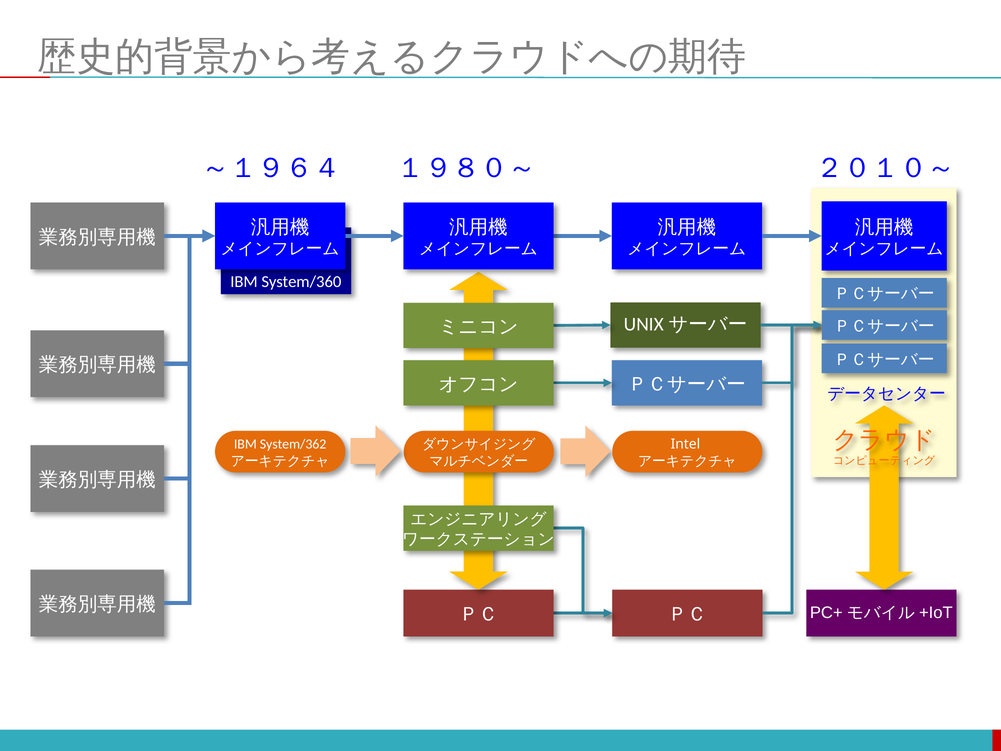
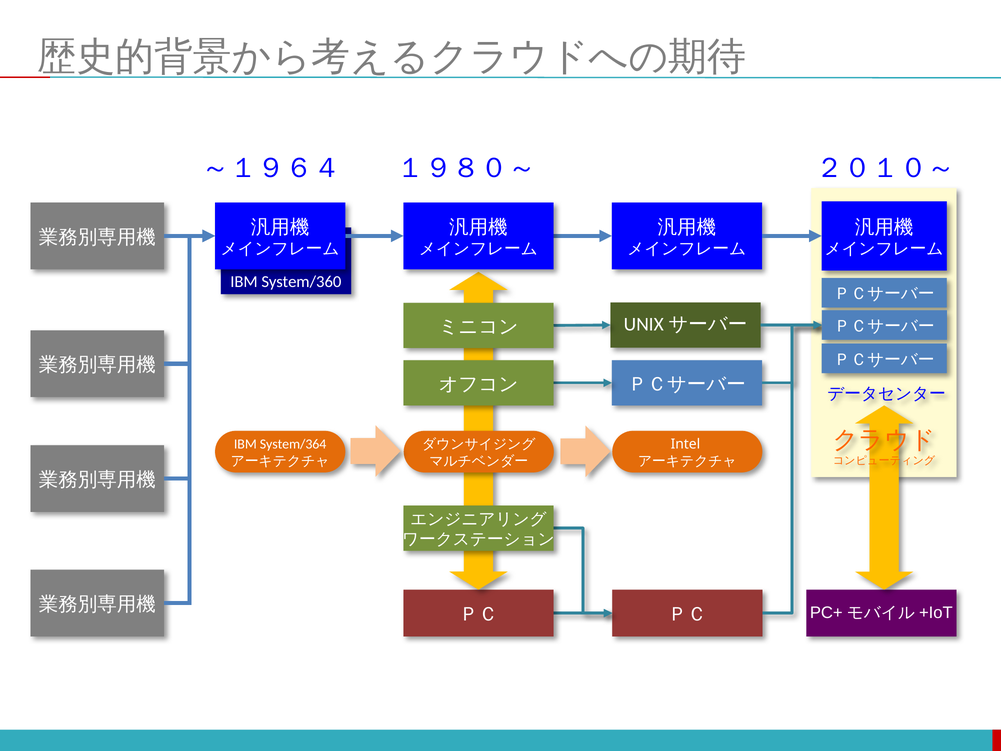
System/362: System/362 -> System/364 (293, 444)
